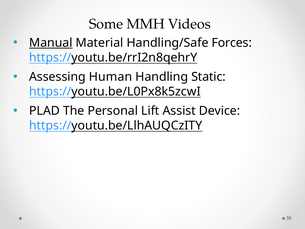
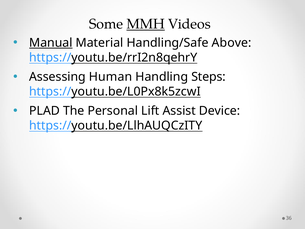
MMH underline: none -> present (146, 24)
Forces: Forces -> Above (232, 43)
Static: Static -> Steps (208, 77)
